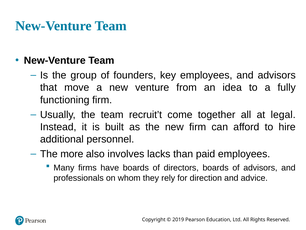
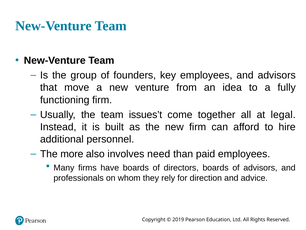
recruit’t: recruit’t -> issues’t (146, 114)
lacks: lacks -> need (159, 154)
